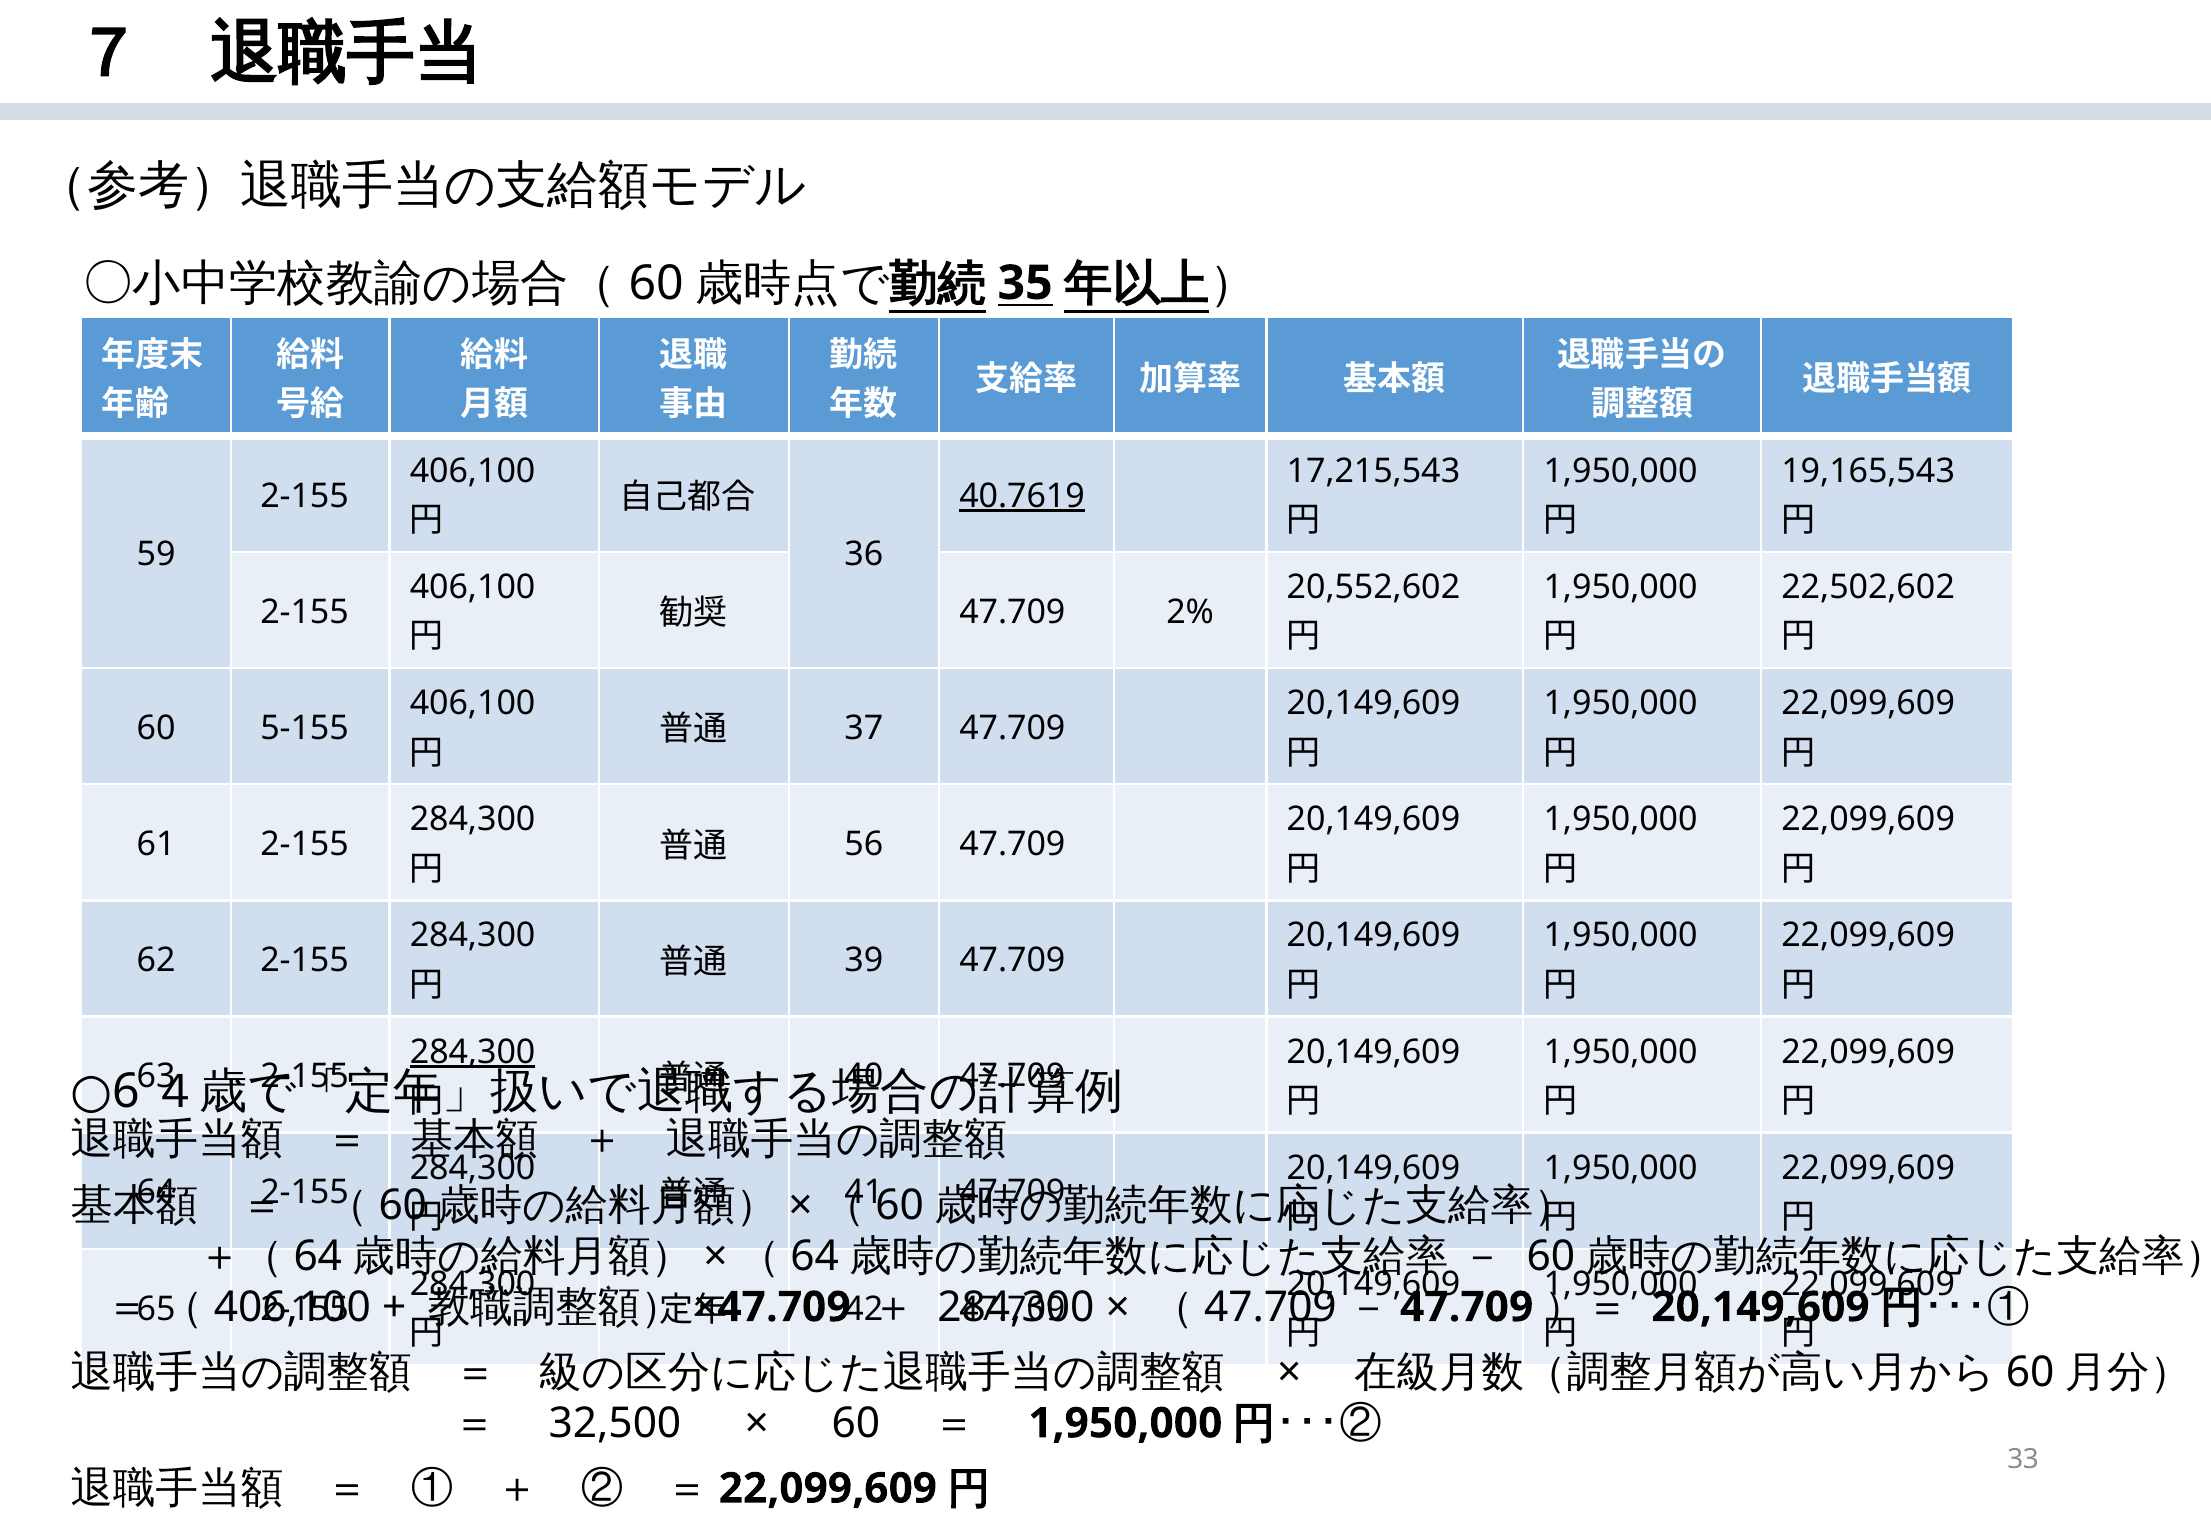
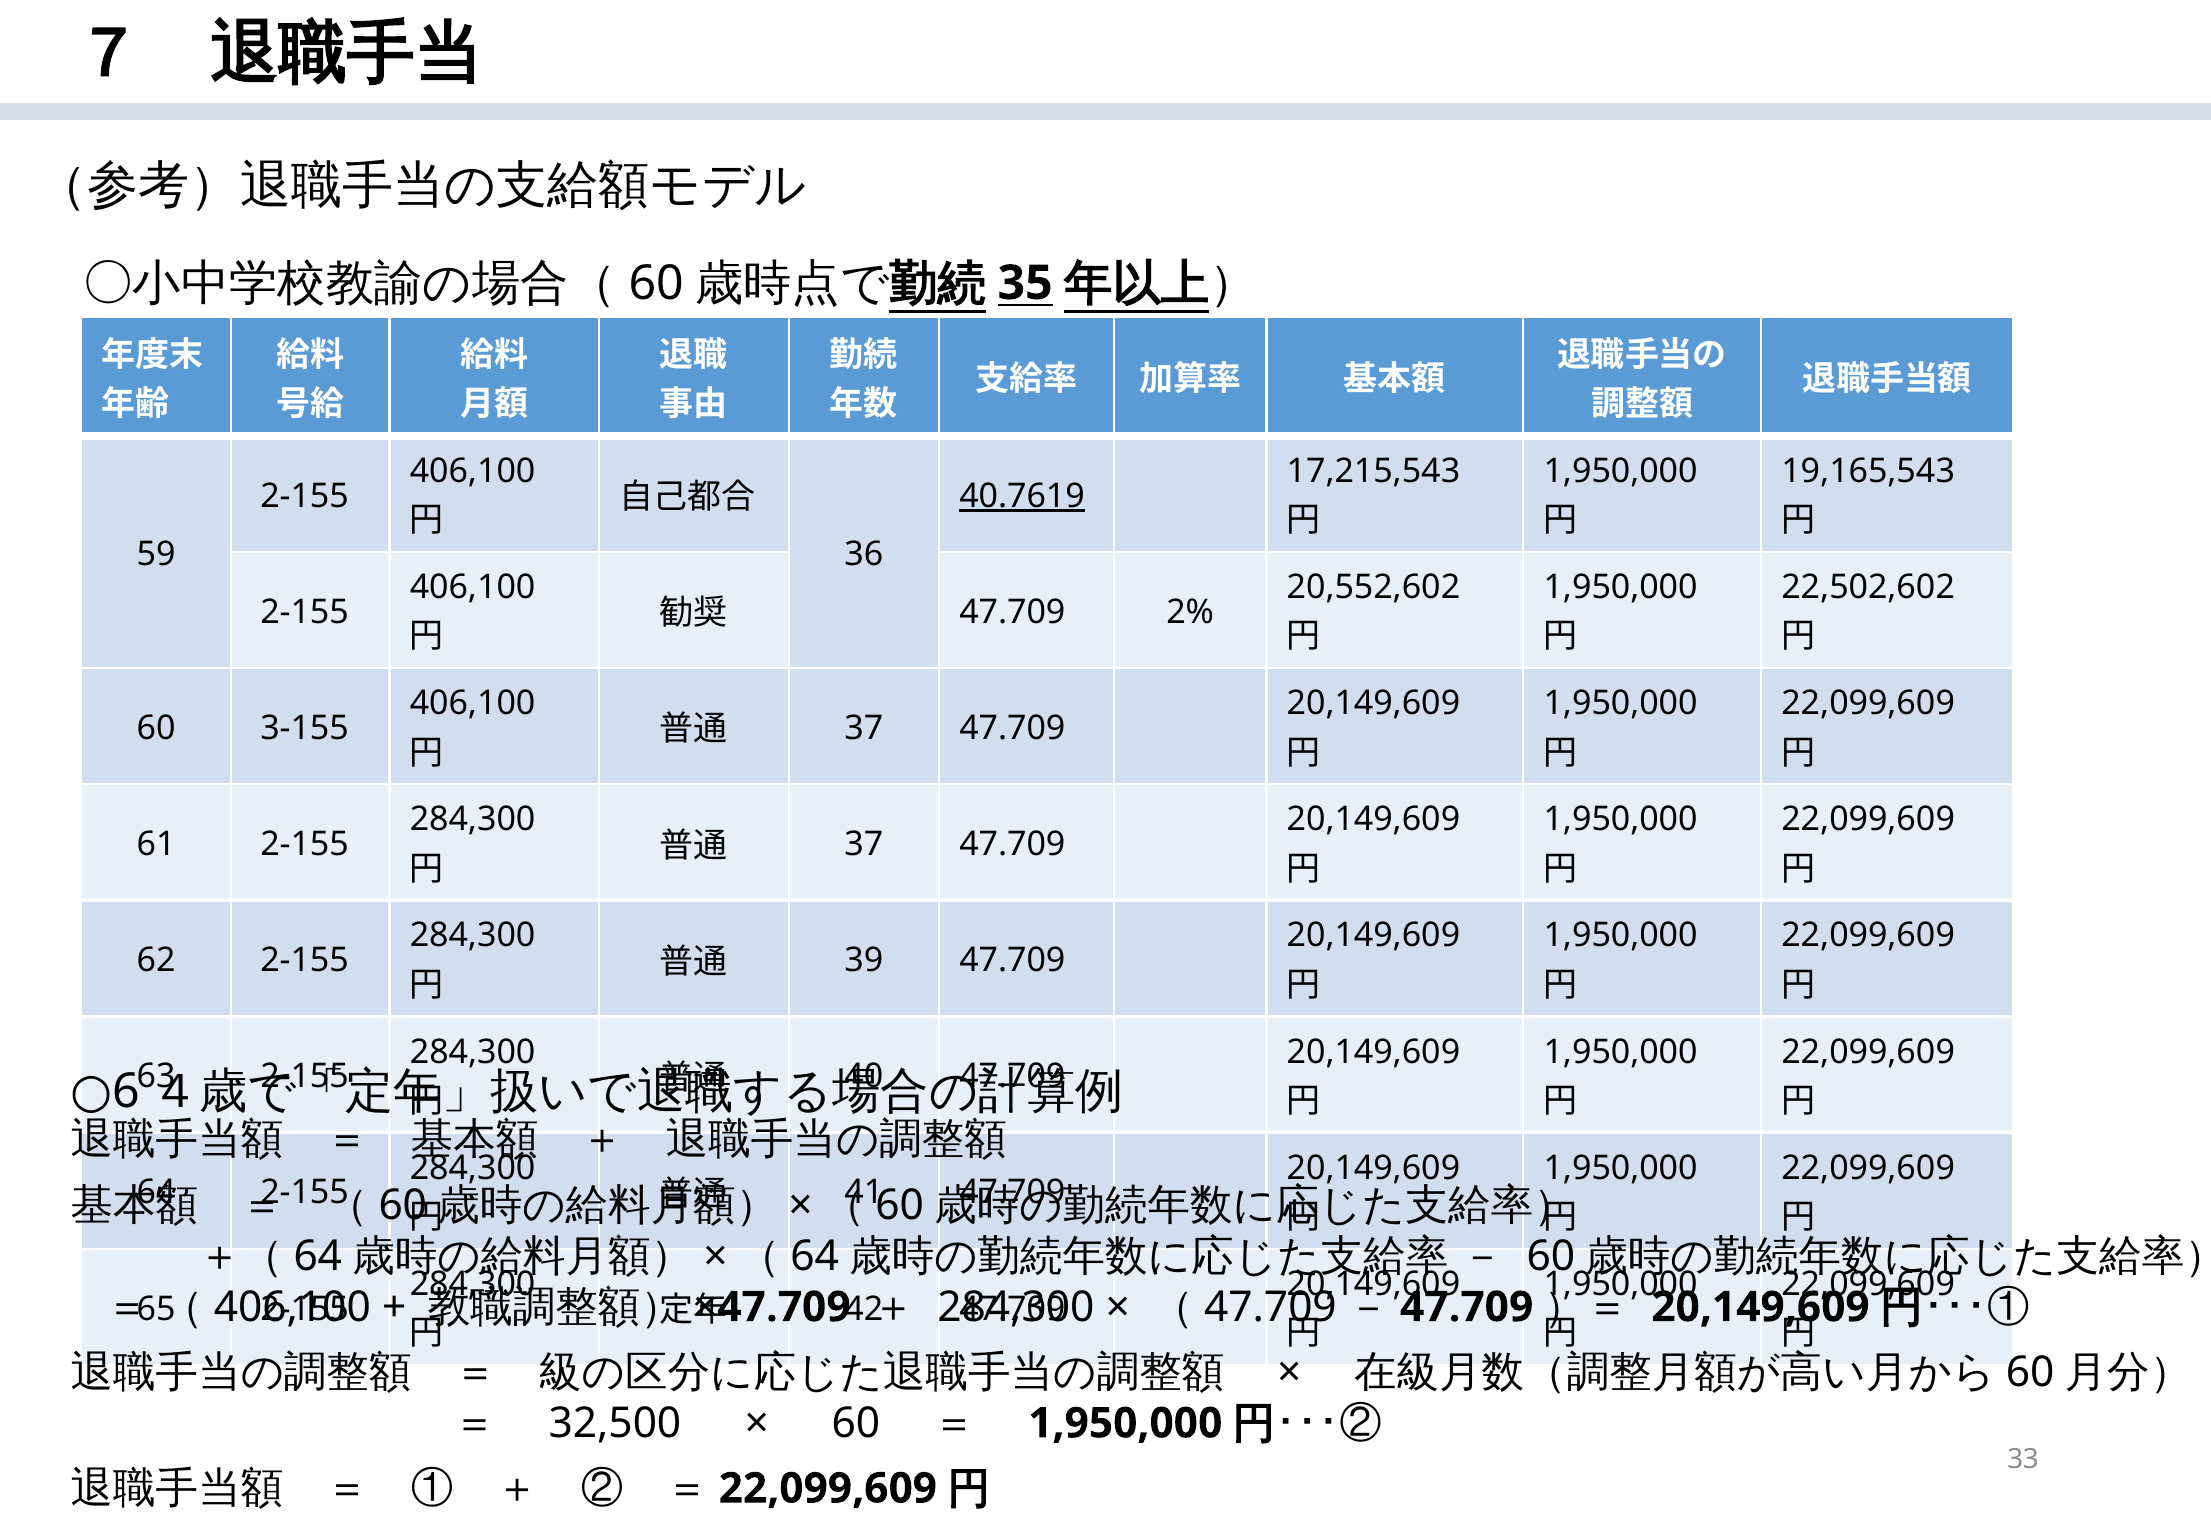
5-155: 5-155 -> 3-155 (305, 728)
56: 56 -> 37 (864, 844)
284,300 underline: present -> none (473, 1052)
